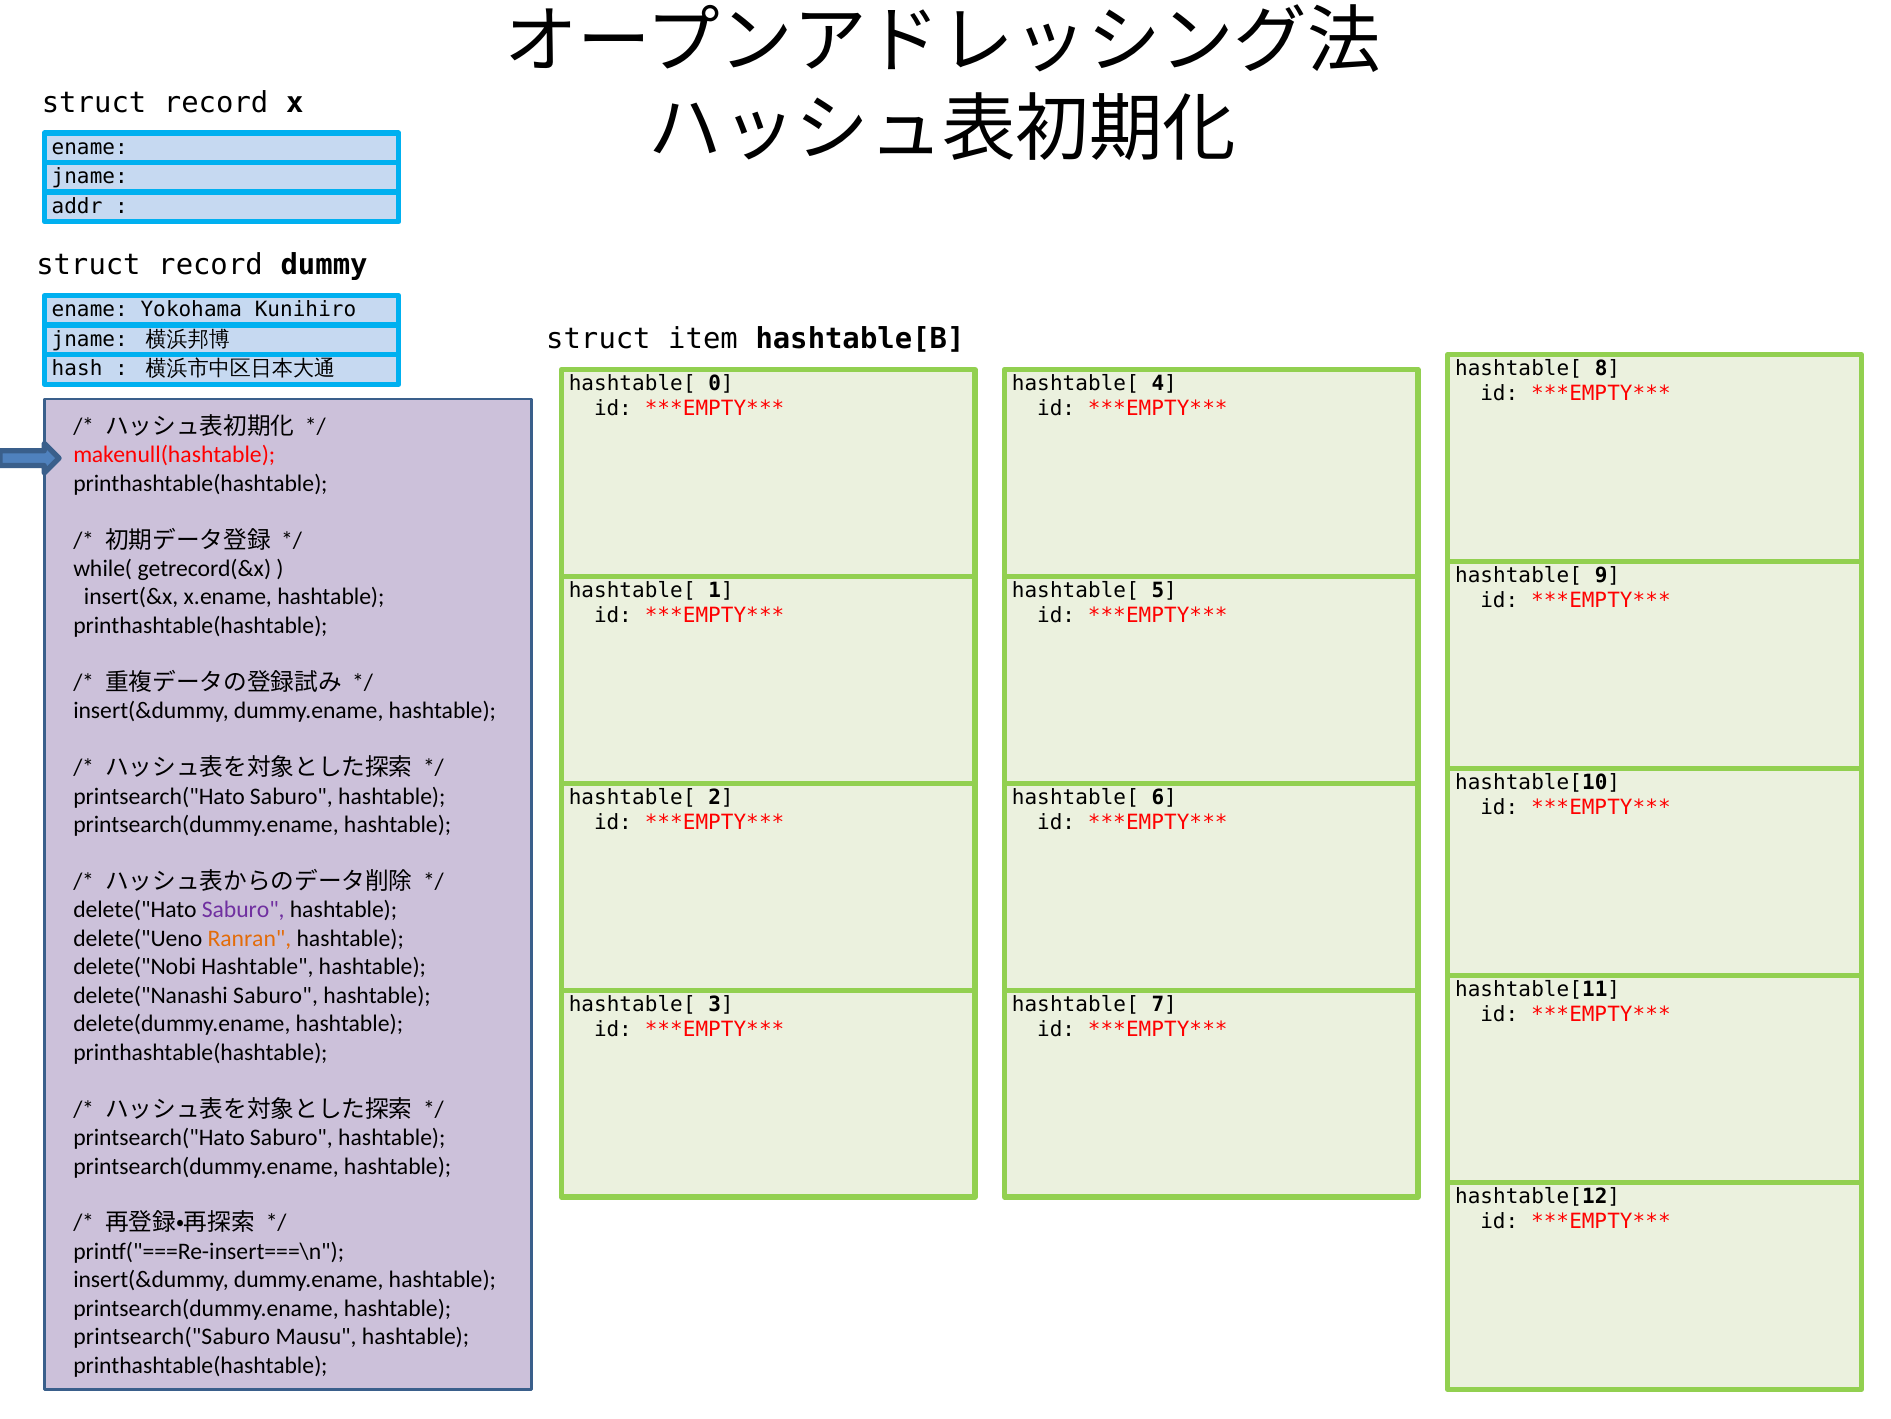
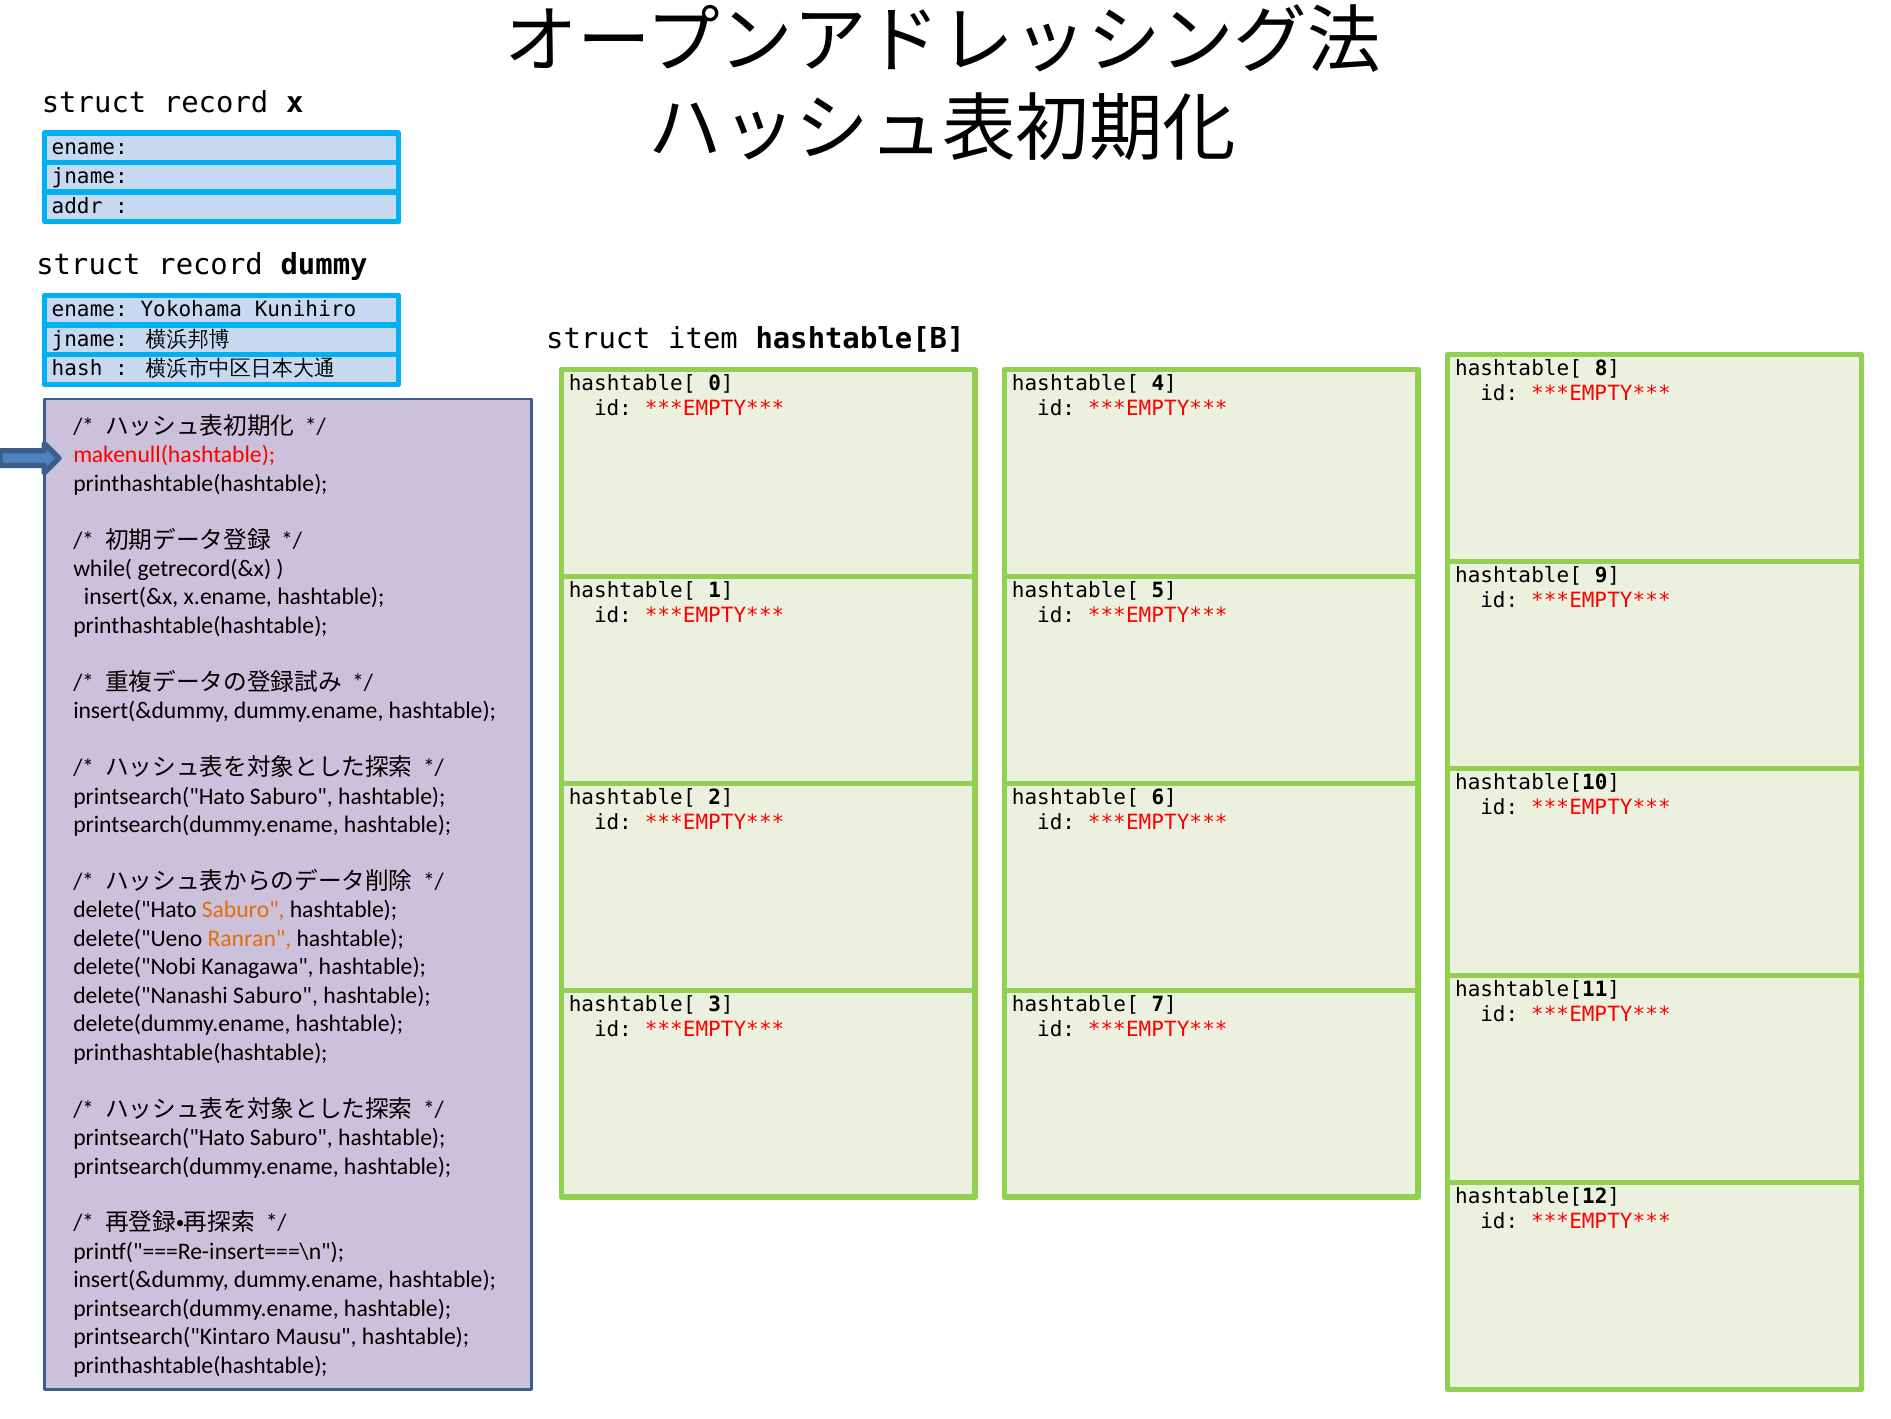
Saburo colour: purple -> orange (243, 910)
delete("Nobi Hashtable: Hashtable -> Kanagawa (257, 966)
printsearch("Saburo: printsearch("Saburo -> printsearch("Kintaro (172, 1336)
